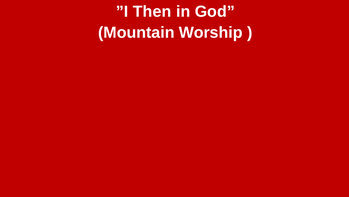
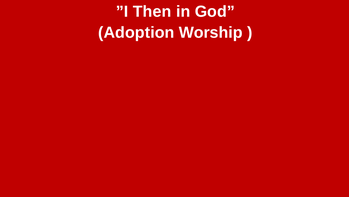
Mountain: Mountain -> Adoption (136, 33)
